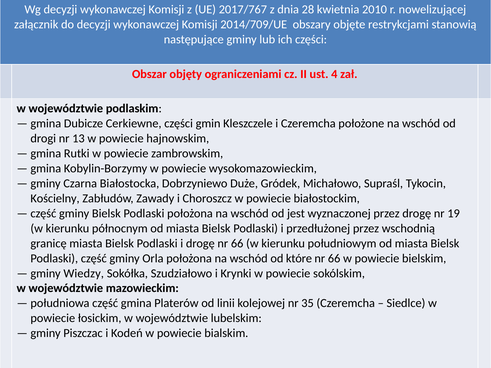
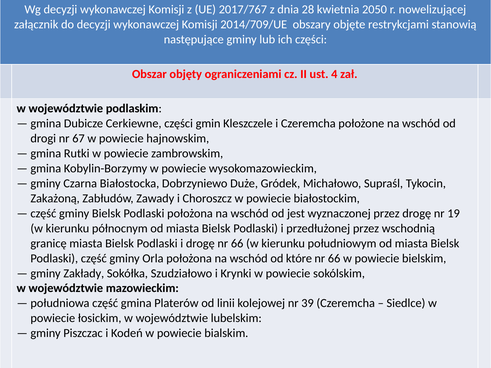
2010: 2010 -> 2050 (375, 10)
13: 13 -> 67 (78, 139)
Kościelny: Kościelny -> Zakażoną (55, 199)
Wiedzy: Wiedzy -> Zakłady (84, 273)
35: 35 -> 39 (308, 303)
